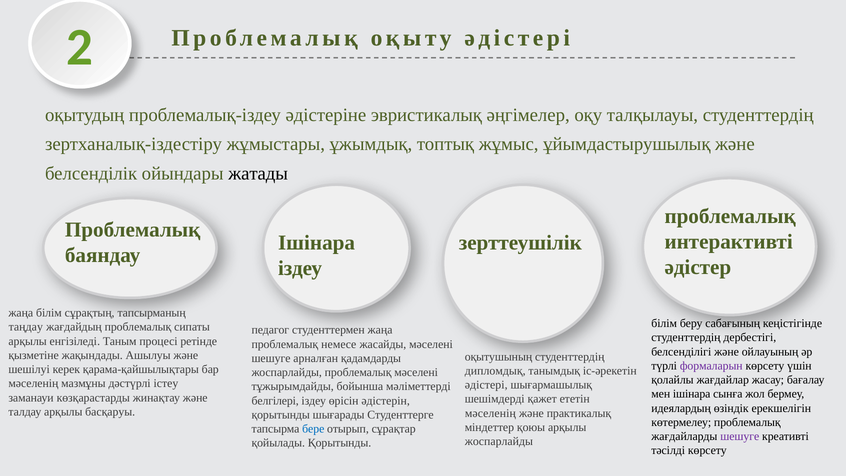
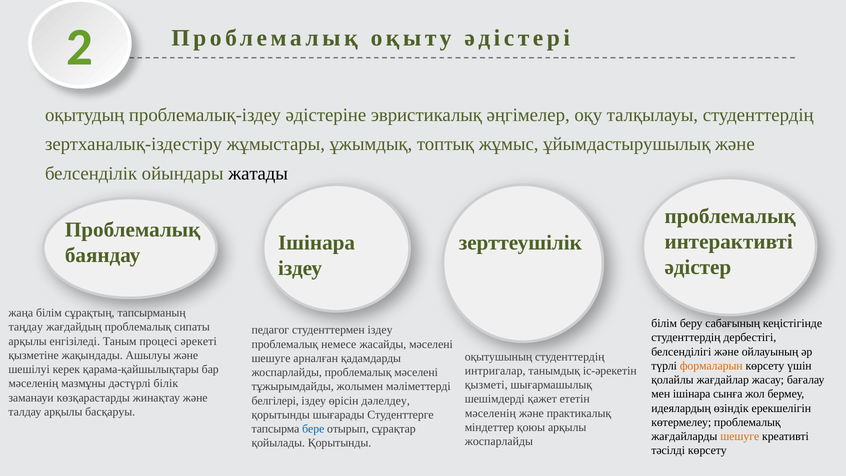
студенттермен жаңа: жаңа -> іздеу (380, 330)
ретінде: ретінде -> әрекеті (199, 341)
формаларын colour: purple -> orange (711, 366)
дипломдық: дипломдық -> интригалар (495, 371)
істеу: істеу -> білік (166, 383)
әдістері: әдістері -> қызметі (486, 385)
бойынша: бойынша -> жолымен (360, 386)
әдістерін: әдістерін -> дәлелдеу (386, 401)
шешуге colour: purple -> orange (740, 436)
